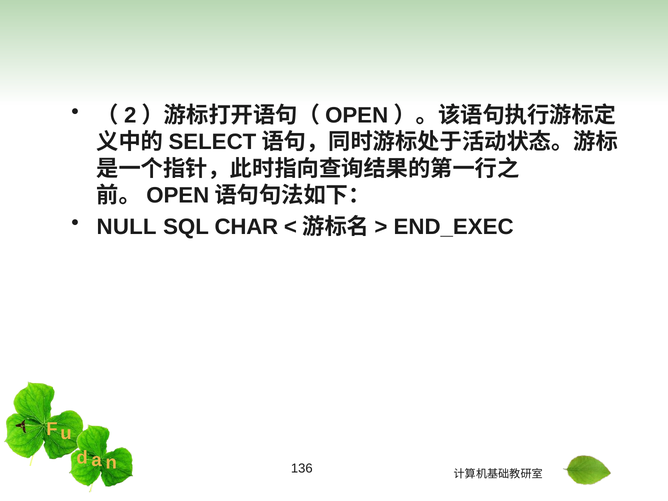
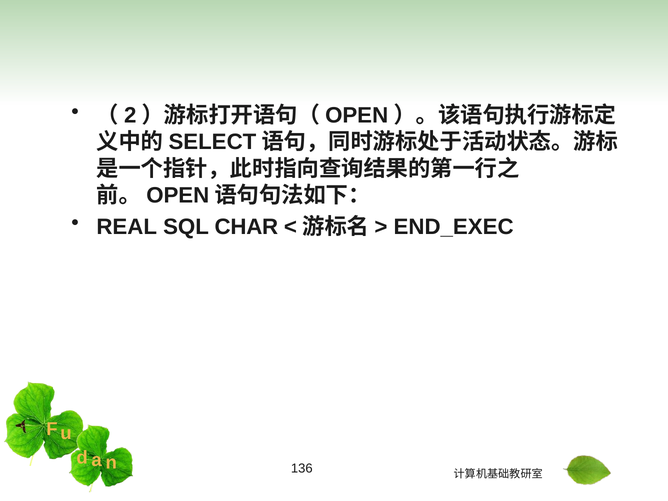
NULL: NULL -> REAL (127, 227)
